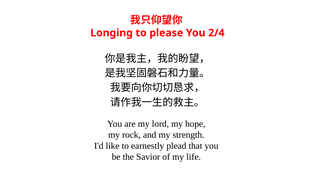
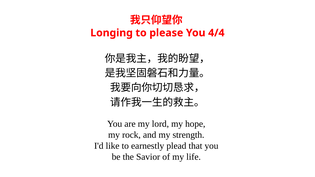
2/4: 2/4 -> 4/4 (216, 33)
